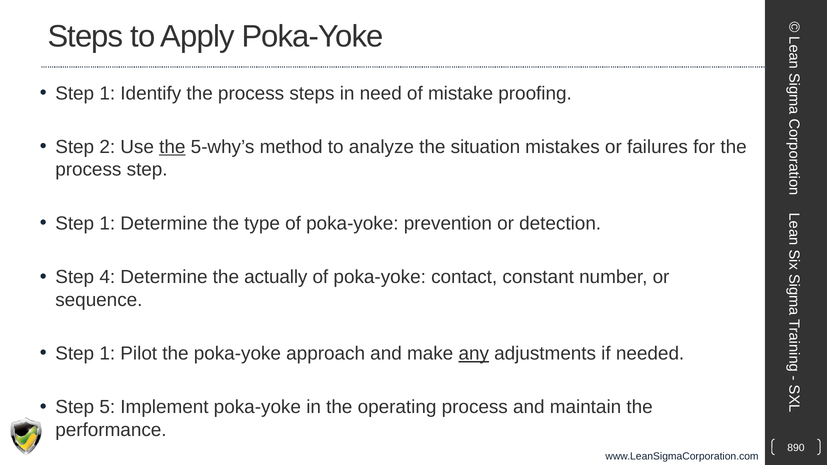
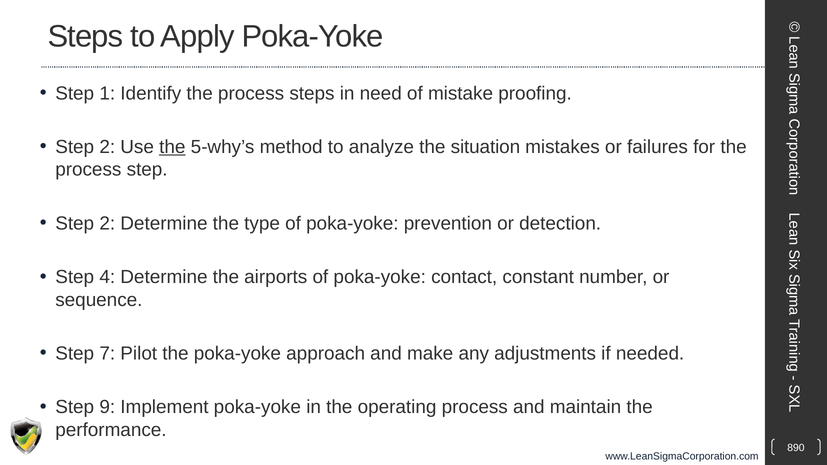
1: 1 -> 2 (107, 224)
actually: actually -> airports (276, 277)
1: 1 -> 7 (107, 354)
any underline: present -> none (474, 354)
5: 5 -> 9 (107, 407)
